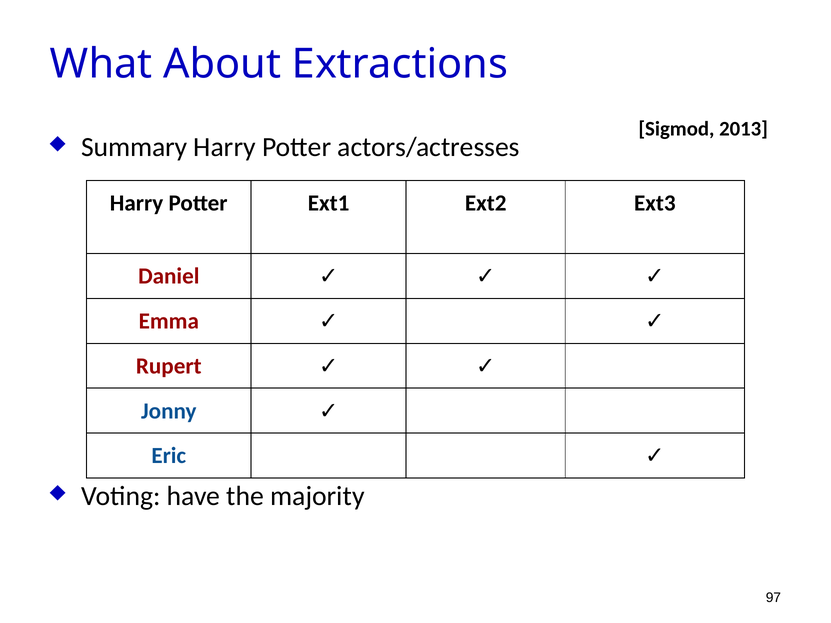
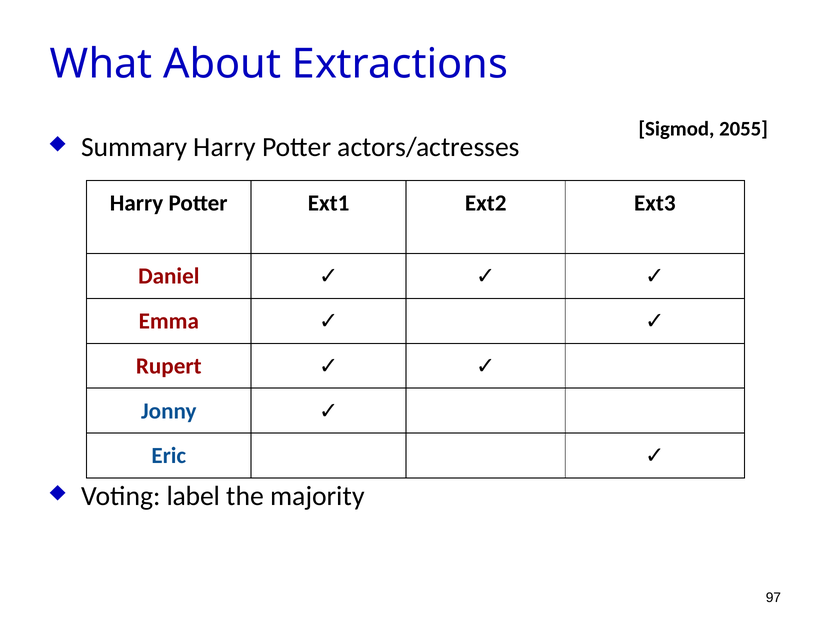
2013: 2013 -> 2055 (744, 129)
have: have -> label (193, 496)
